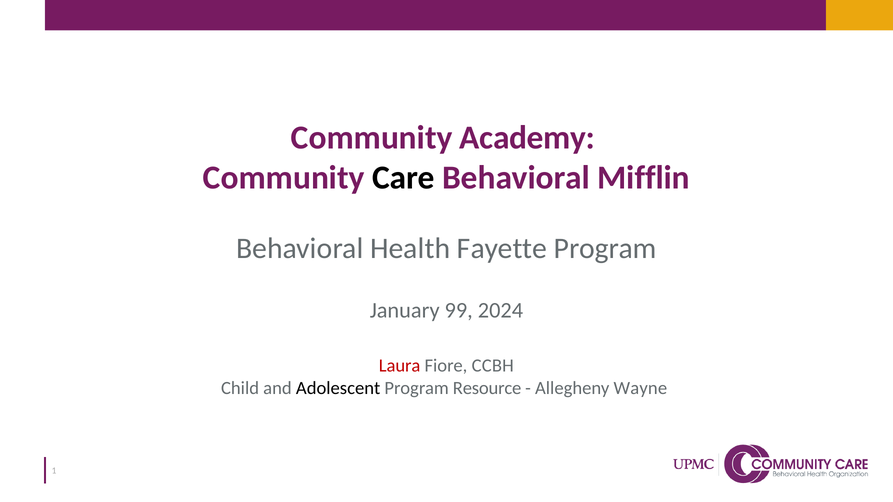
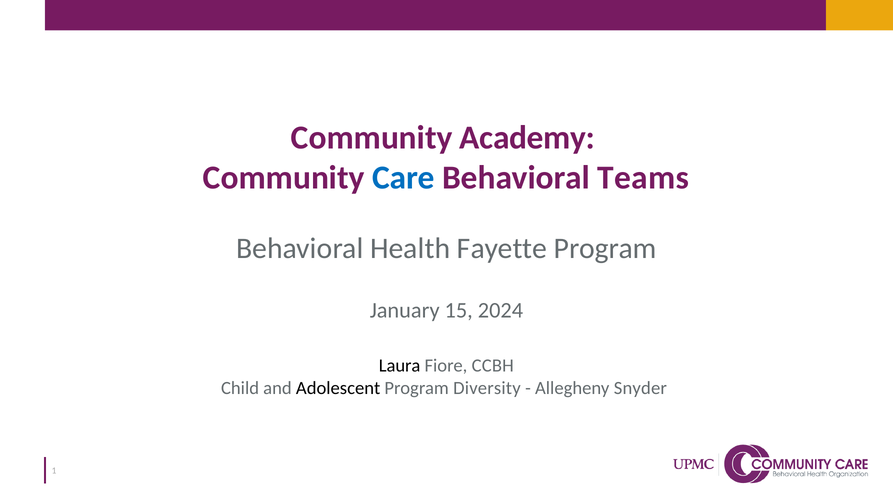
Care colour: black -> blue (403, 178)
Mifflin: Mifflin -> Teams (643, 178)
99: 99 -> 15 (459, 310)
Laura colour: red -> black (400, 366)
Resource: Resource -> Diversity (487, 388)
Wayne: Wayne -> Snyder (640, 388)
